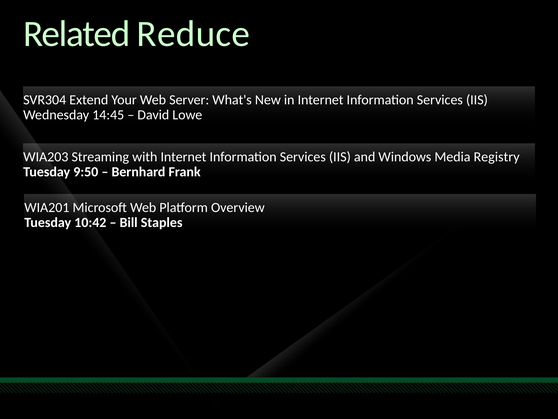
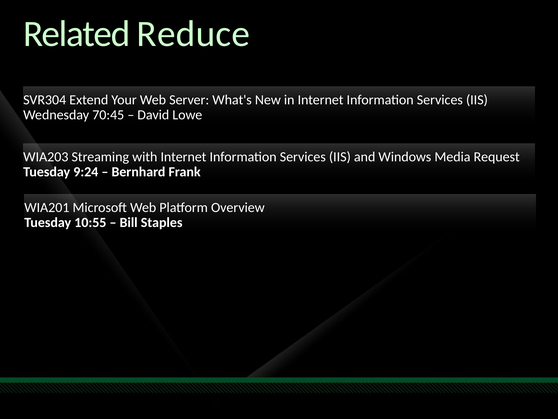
14:45: 14:45 -> 70:45 (108, 115)
Registry: Registry -> Request (497, 157)
9:50: 9:50 -> 9:24 (86, 172)
10:42: 10:42 -> 10:55 (90, 222)
